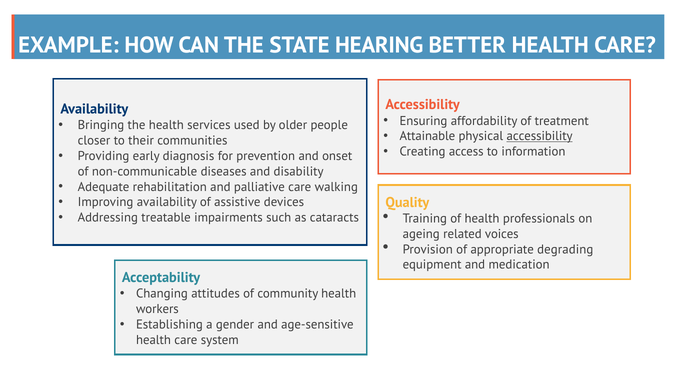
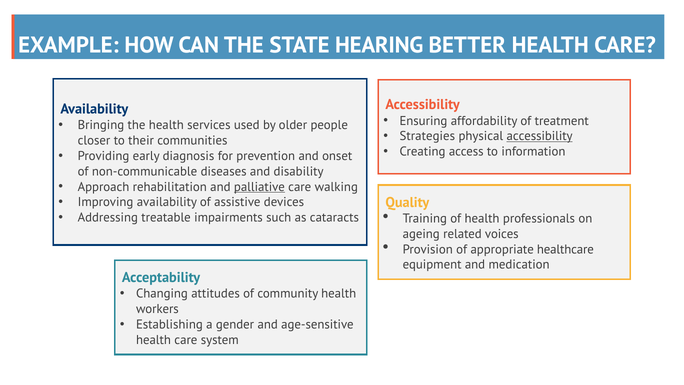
Attainable: Attainable -> Strategies (427, 136)
Adequate: Adequate -> Approach (104, 187)
palliative underline: none -> present (259, 187)
degrading: degrading -> healthcare (565, 249)
